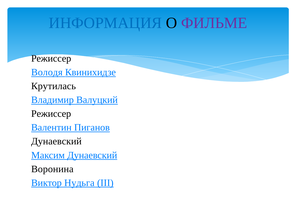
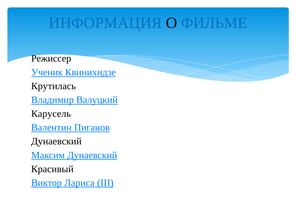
ФИЛЬМЕ colour: purple -> blue (214, 23)
Володя: Володя -> Ученик (47, 72)
Режиссер: Режиссер -> Карусель (51, 114)
Воронина: Воронина -> Красивый (52, 169)
Нудьга: Нудьга -> Лариса (79, 183)
